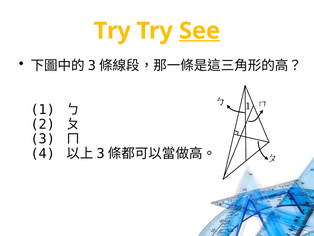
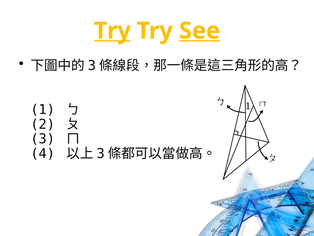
Try underline: none -> present (112, 31)
